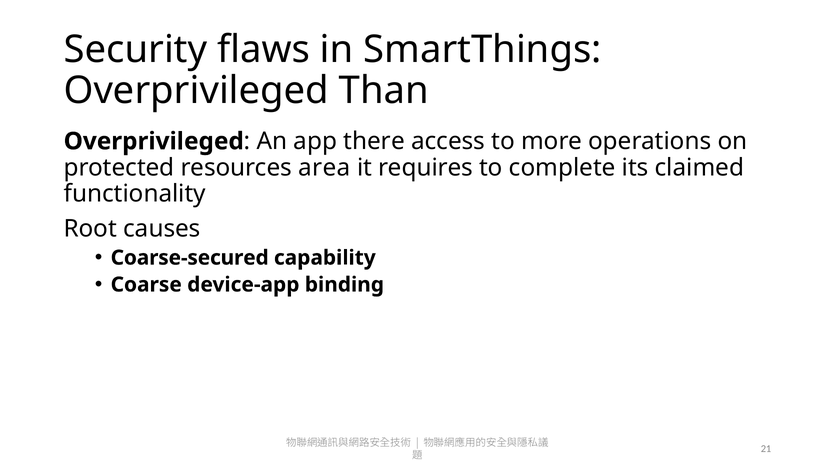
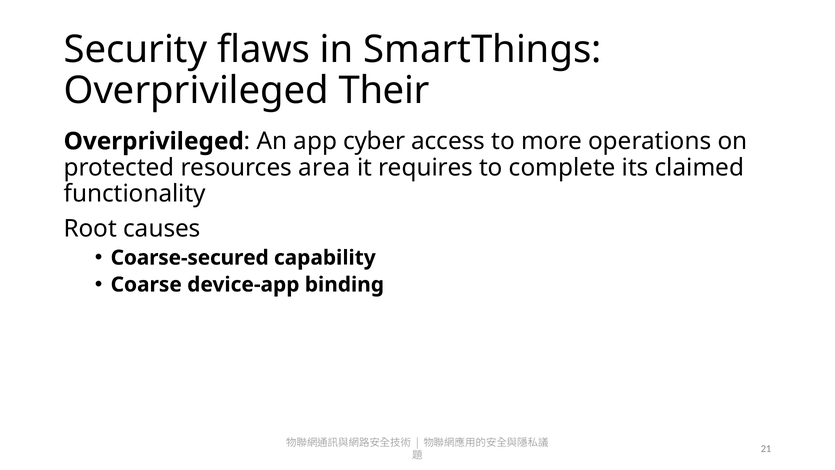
Than: Than -> Their (384, 91)
there: there -> cyber (374, 141)
